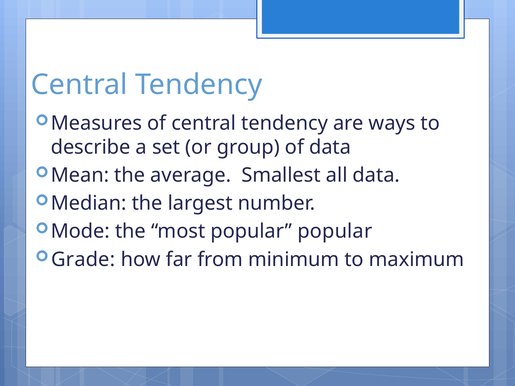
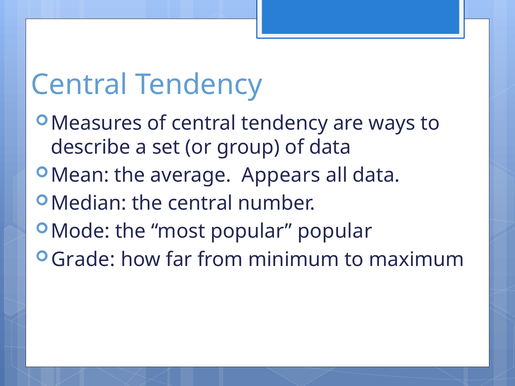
Smallest: Smallest -> Appears (281, 175)
the largest: largest -> central (200, 203)
